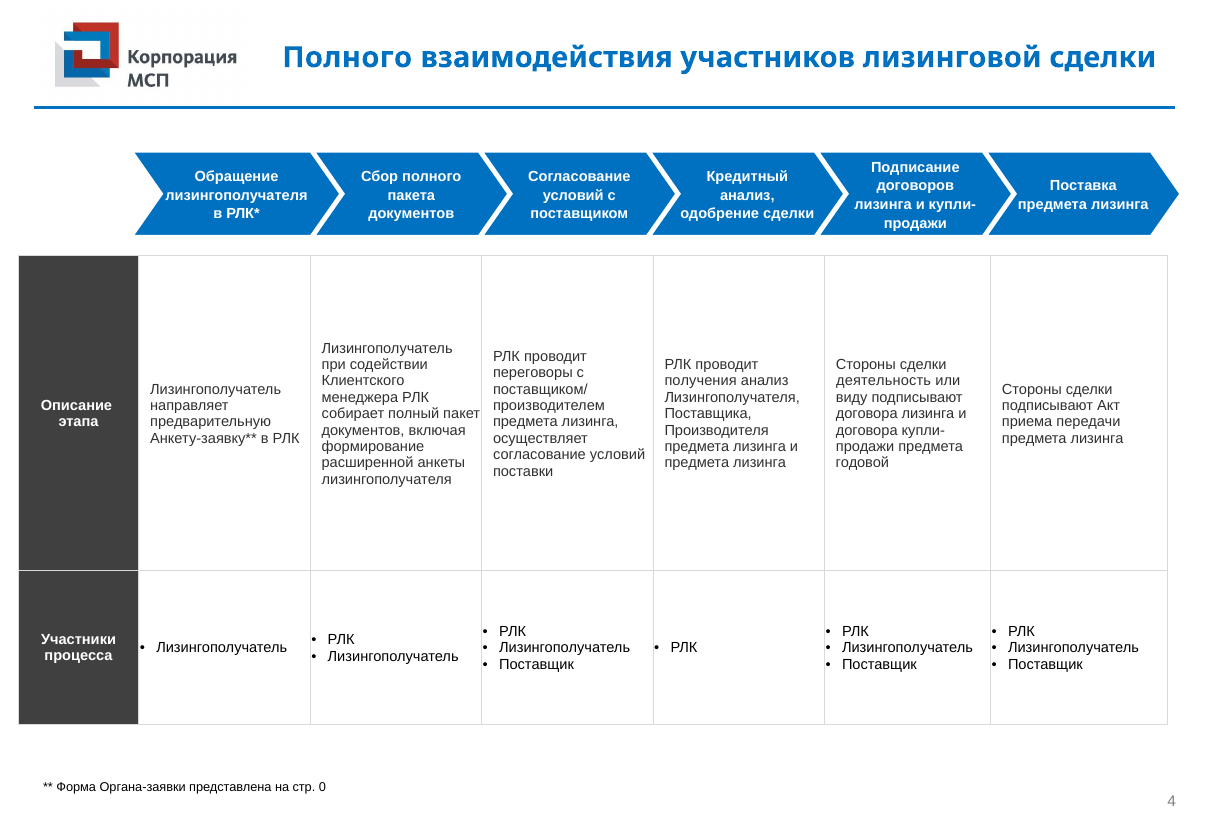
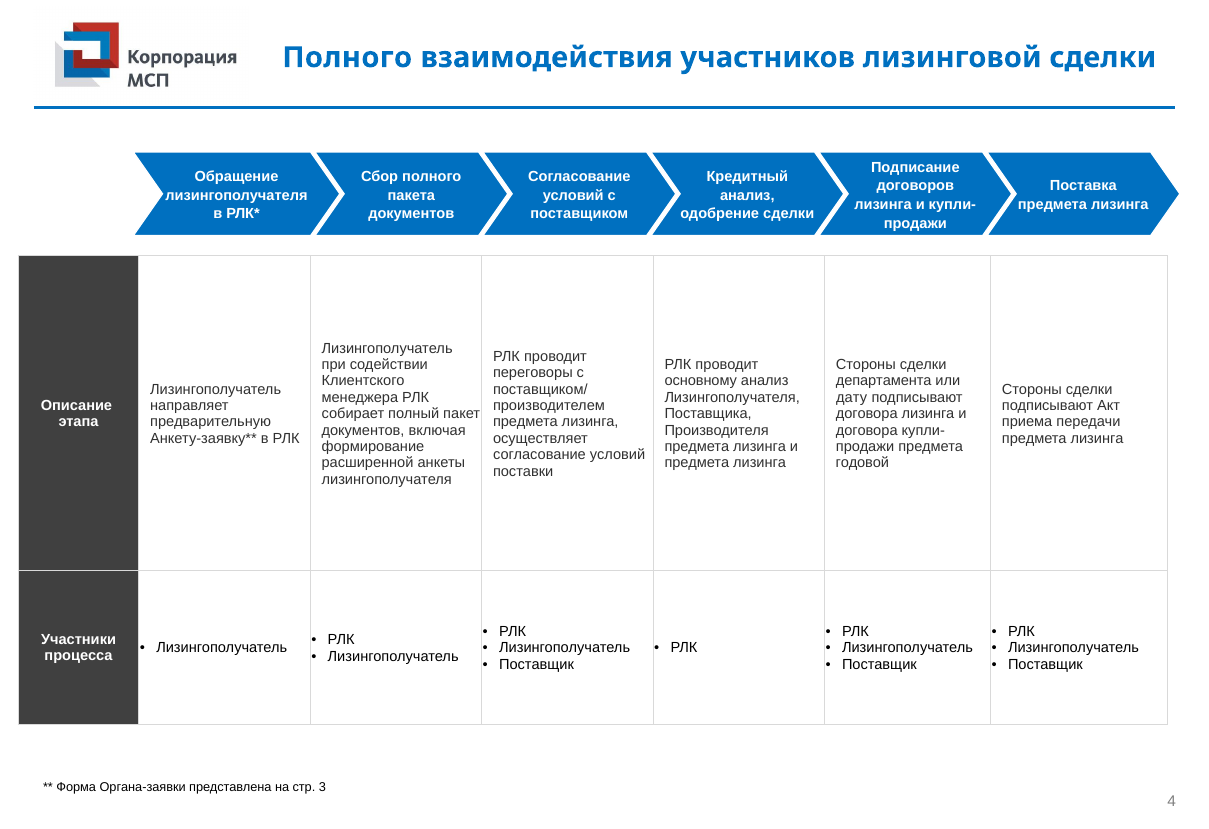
получения: получения -> основному (701, 381)
деятельность: деятельность -> департамента (884, 381)
виду: виду -> дату (852, 398)
0: 0 -> 3 (322, 788)
